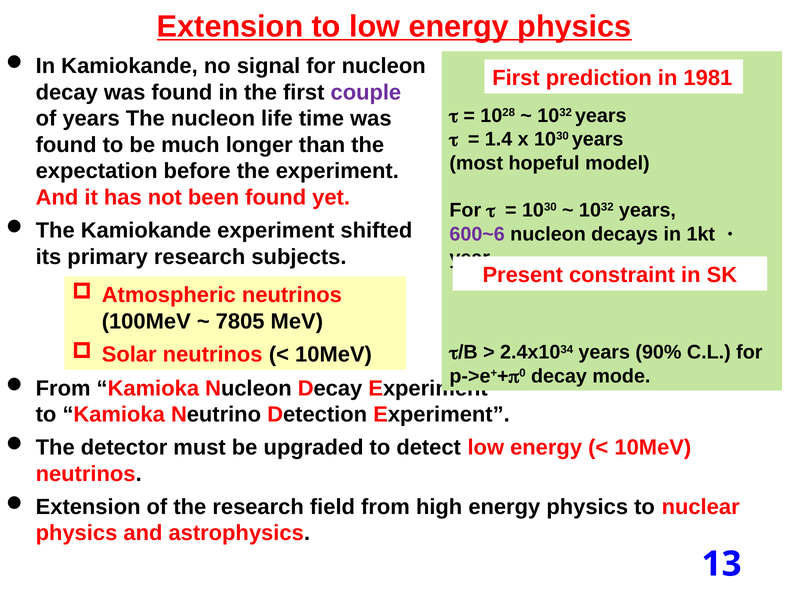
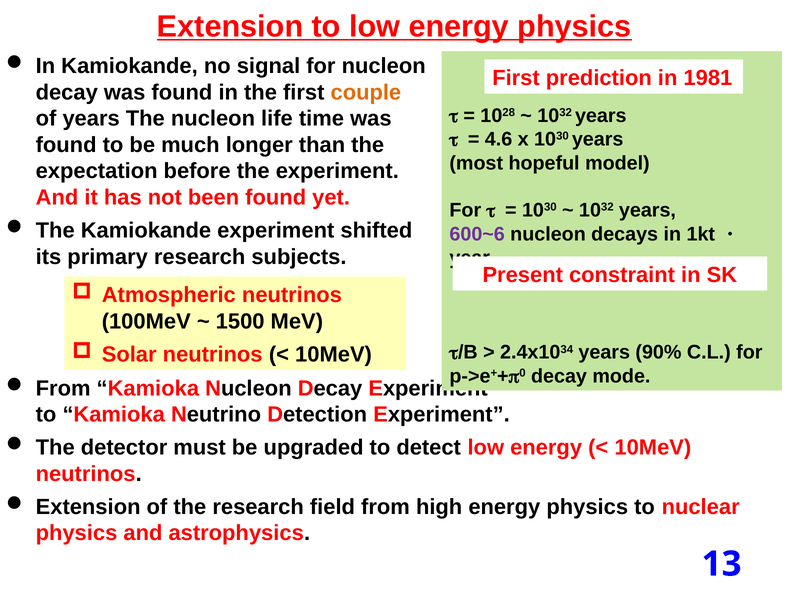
couple colour: purple -> orange (366, 92)
1.4: 1.4 -> 4.6 (499, 139)
7805: 7805 -> 1500 (240, 321)
